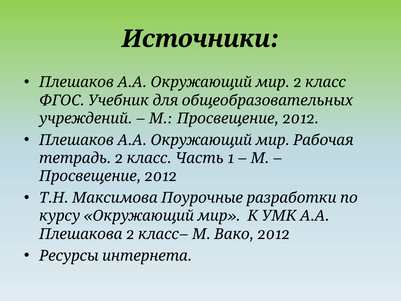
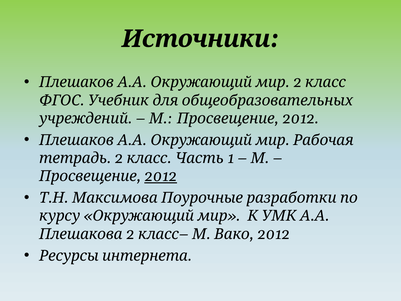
2012 underline: none -> present (161, 176)
